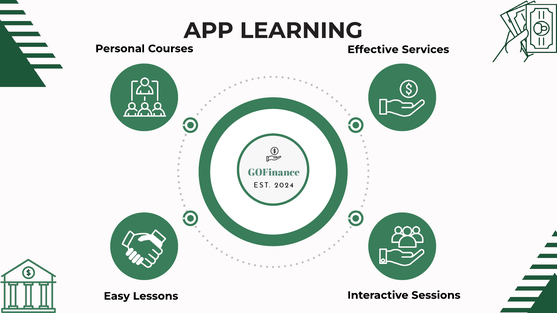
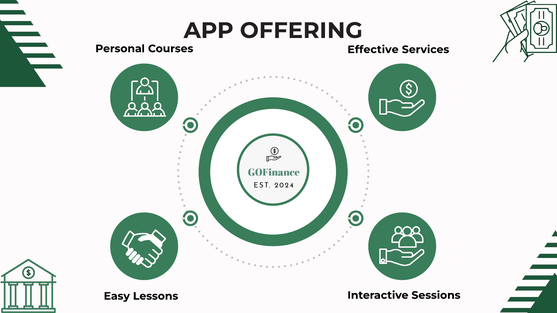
LEARNING: LEARNING -> OFFERING (301, 31)
